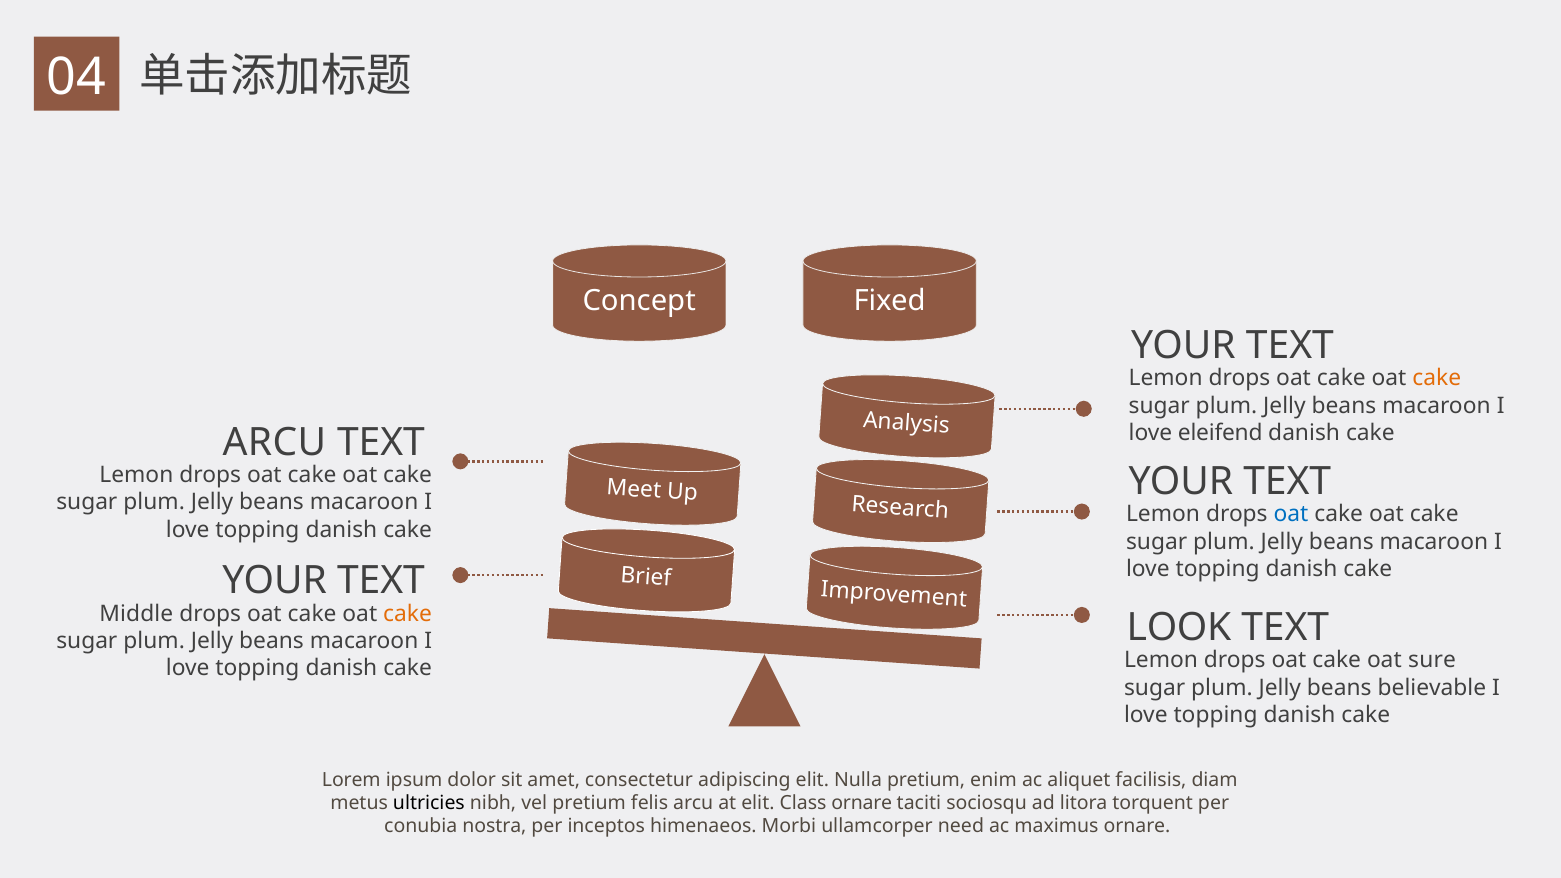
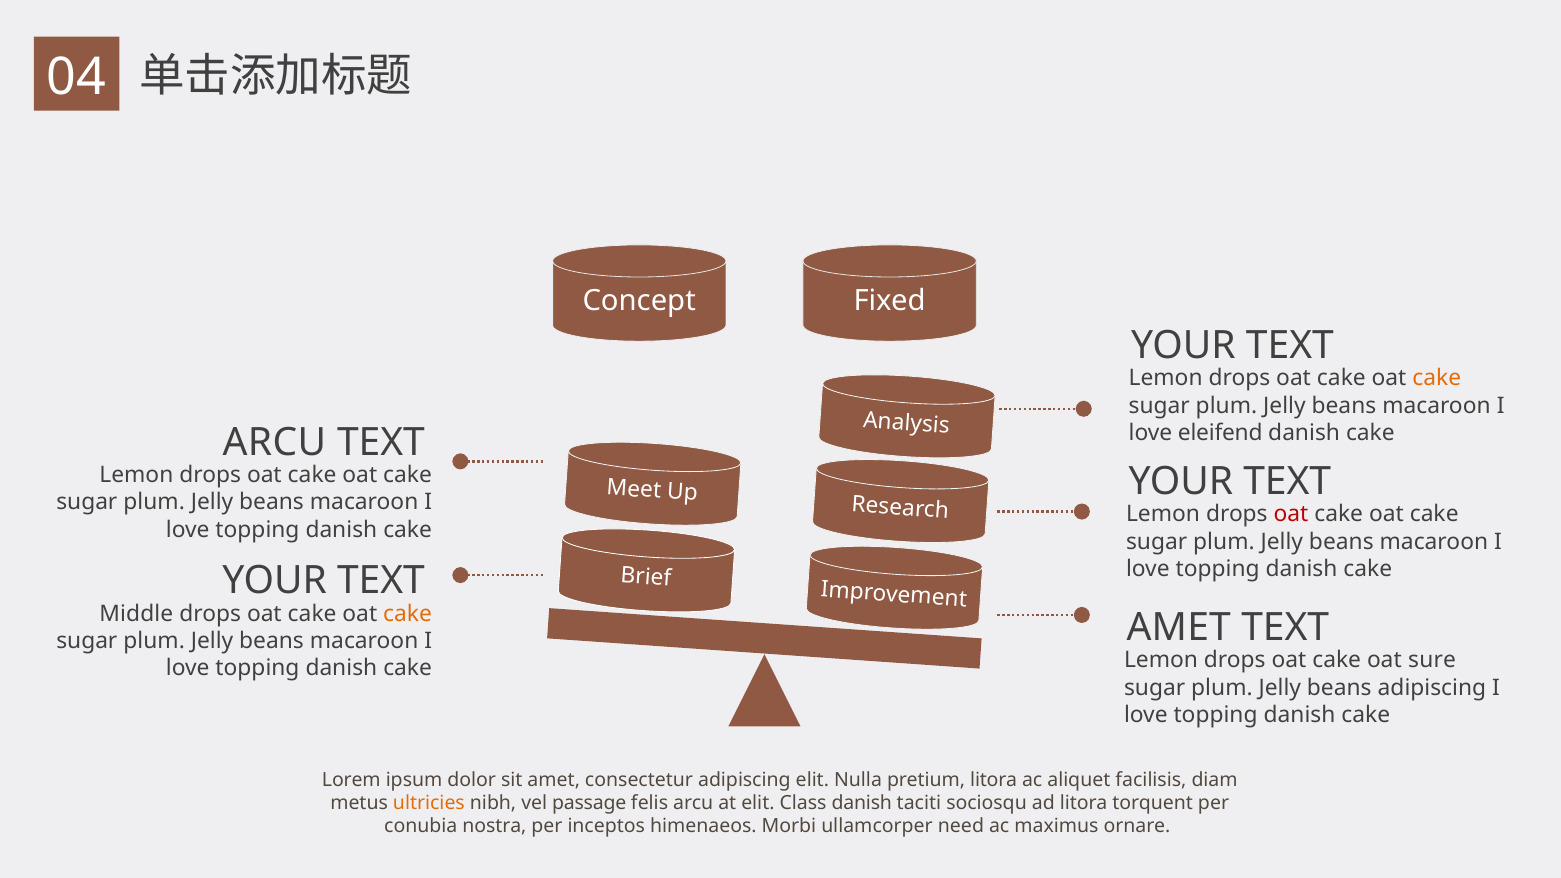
oat colour: blue -> red (1291, 514)
LOOK: LOOK -> AMET (1179, 627)
beans believable: believable -> adipiscing (1432, 688)
pretium enim: enim -> litora (994, 780)
ultricies colour: black -> orange (429, 803)
vel pretium: pretium -> passage (589, 803)
Class ornare: ornare -> danish (862, 803)
